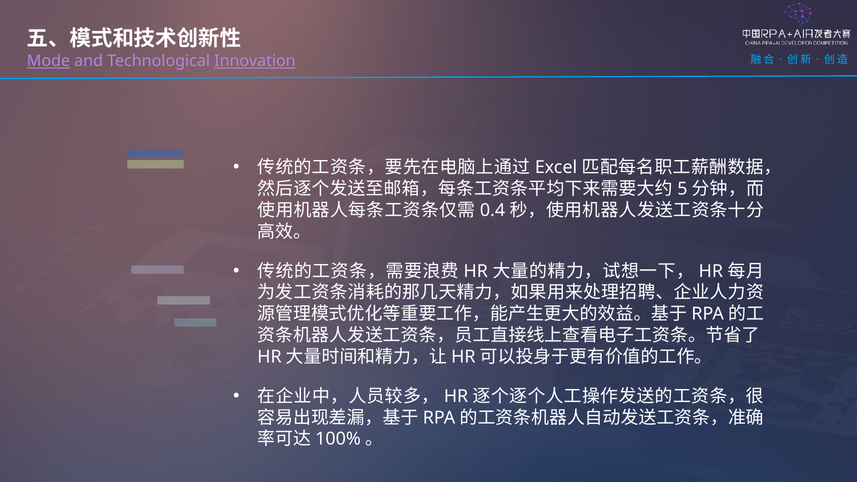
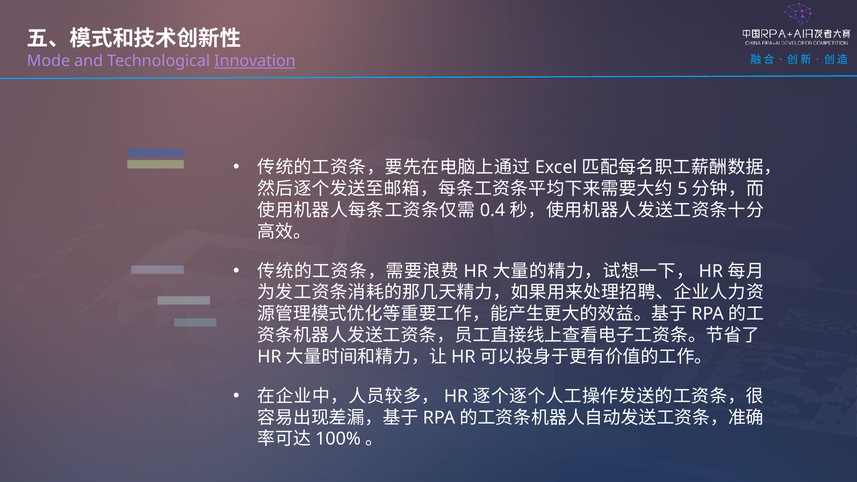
Mode underline: present -> none (48, 61)
